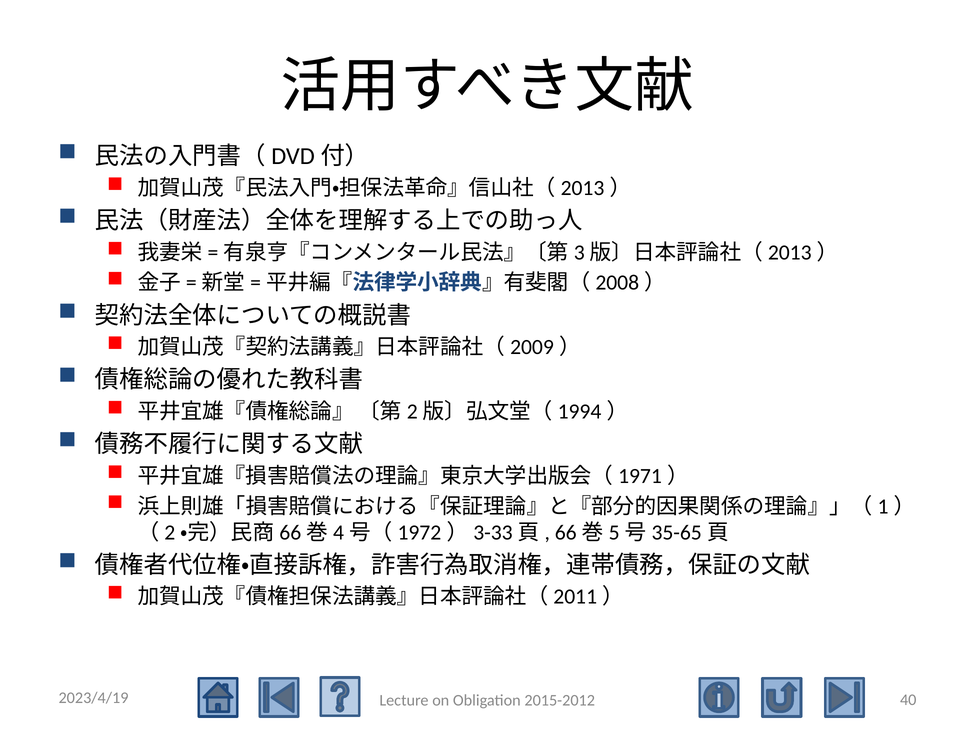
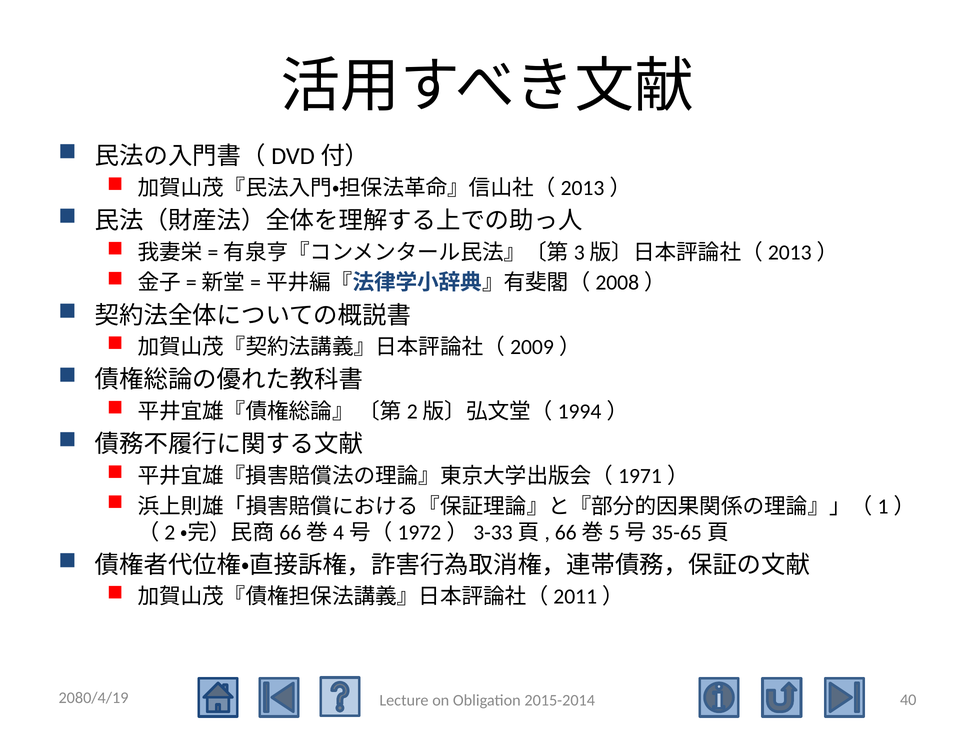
2023/4/19: 2023/4/19 -> 2080/4/19 (94, 698)
2015-2012: 2015-2012 -> 2015-2014 (560, 701)
